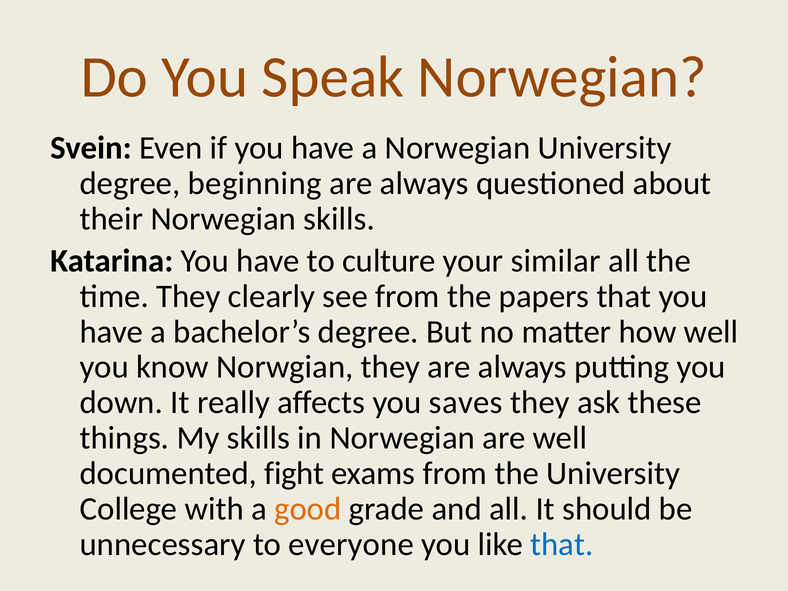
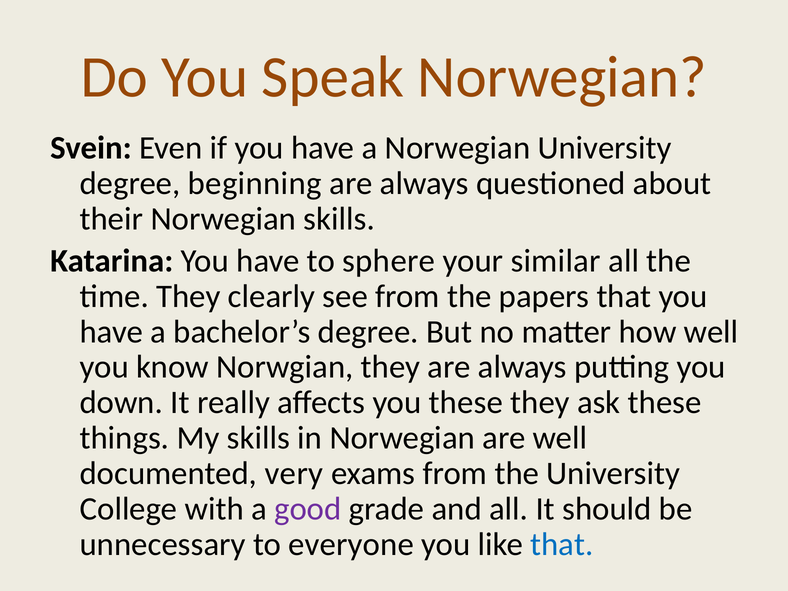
culture: culture -> sphere (389, 261)
you saves: saves -> these (466, 403)
fight: fight -> very (294, 474)
good colour: orange -> purple (308, 509)
